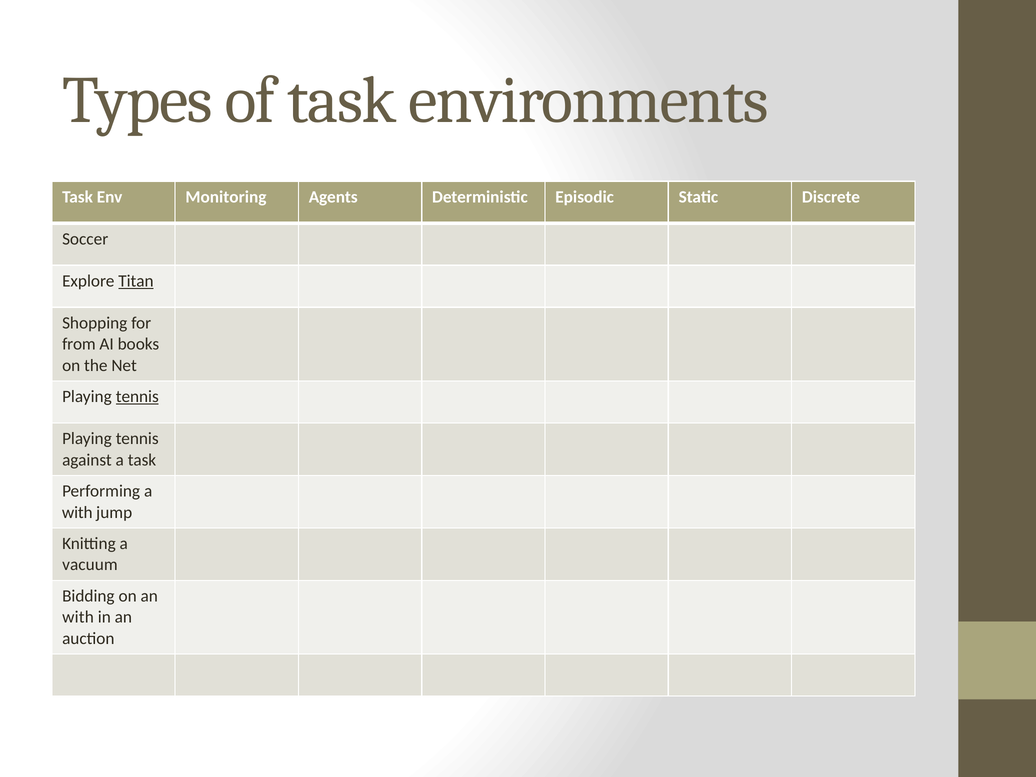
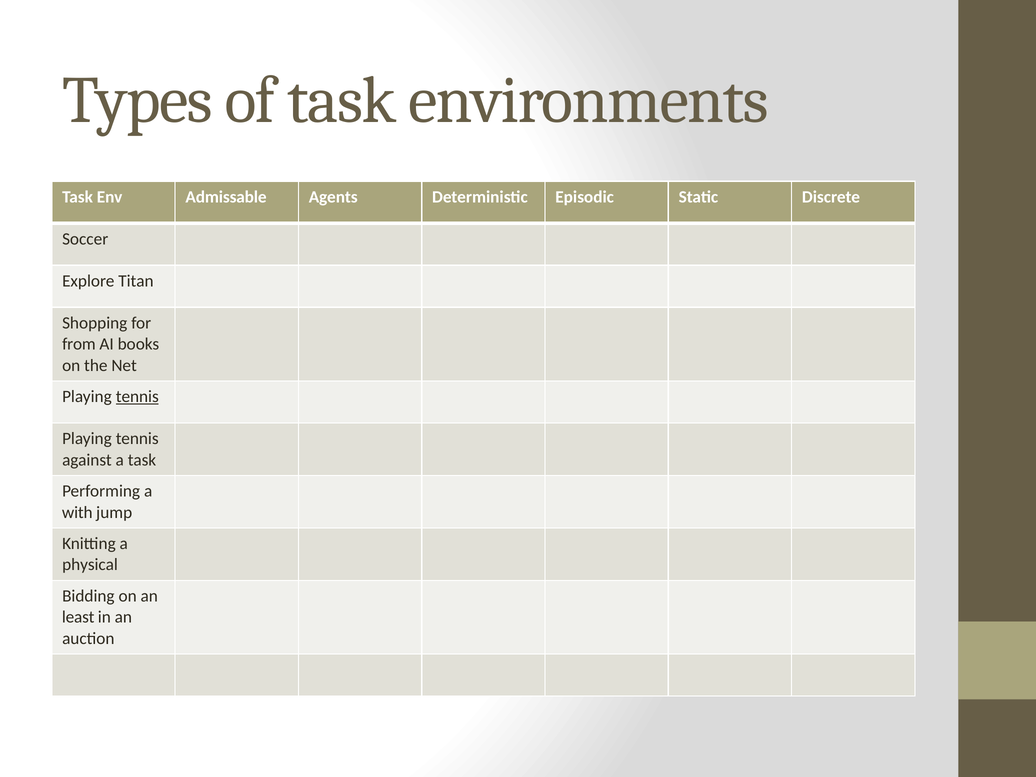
Monitoring: Monitoring -> Admissable (226, 197)
Titan underline: present -> none (136, 281)
vacuum: vacuum -> physical (90, 565)
with: with -> least (78, 617)
